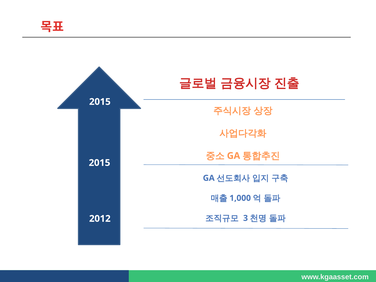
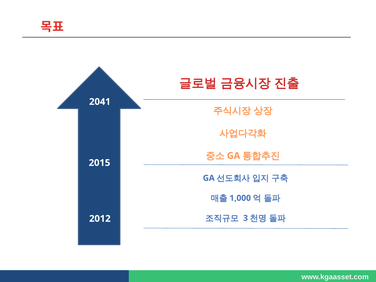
2015: 2015 -> 2041 (100, 102)
